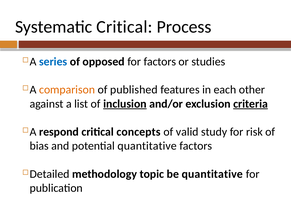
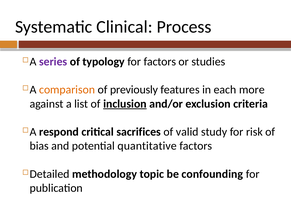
Systematic Critical: Critical -> Clinical (124, 27)
series colour: blue -> purple (53, 62)
opposed: opposed -> typology (104, 62)
published: published -> previously (134, 90)
other: other -> more (252, 90)
criteria underline: present -> none (251, 104)
concepts: concepts -> sacrifices (139, 132)
be quantitative: quantitative -> confounding (212, 174)
